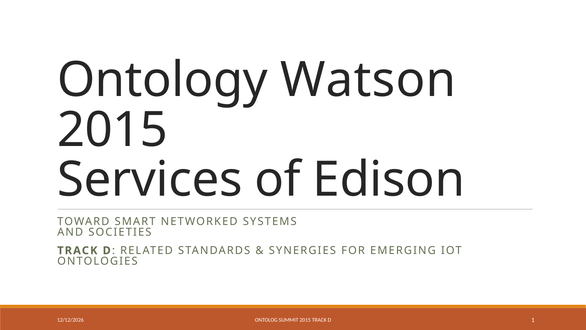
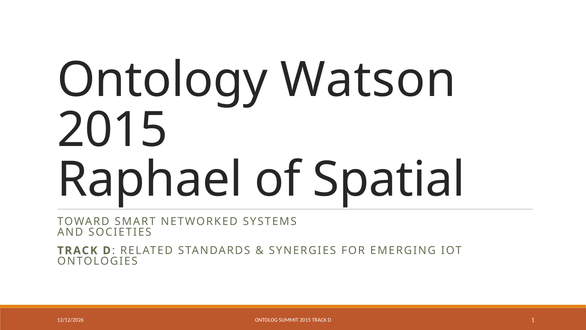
Services: Services -> Raphael (150, 180)
Edison: Edison -> Spatial (389, 180)
